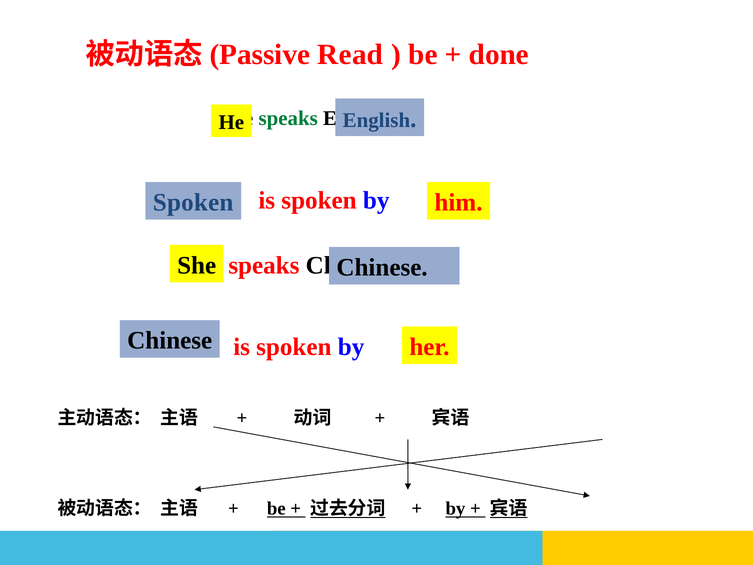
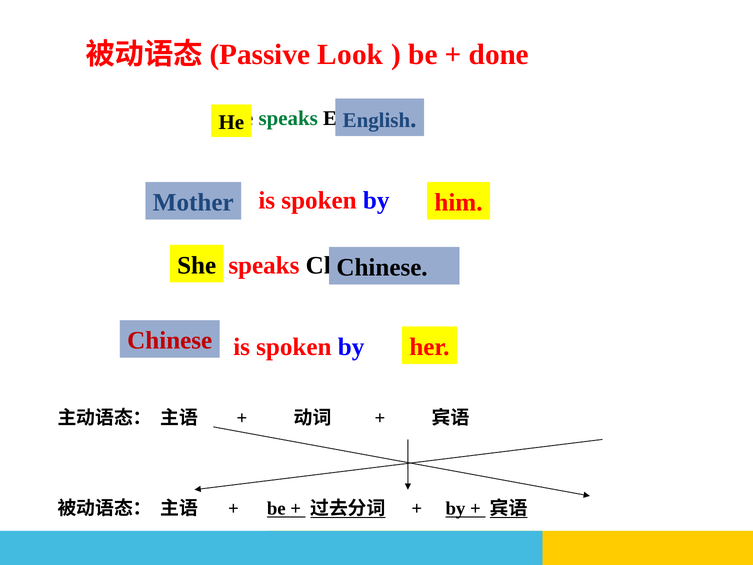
Read: Read -> Look (350, 55)
Spoken: Spoken -> Mother (193, 202)
Chinese colour: black -> red (170, 341)
